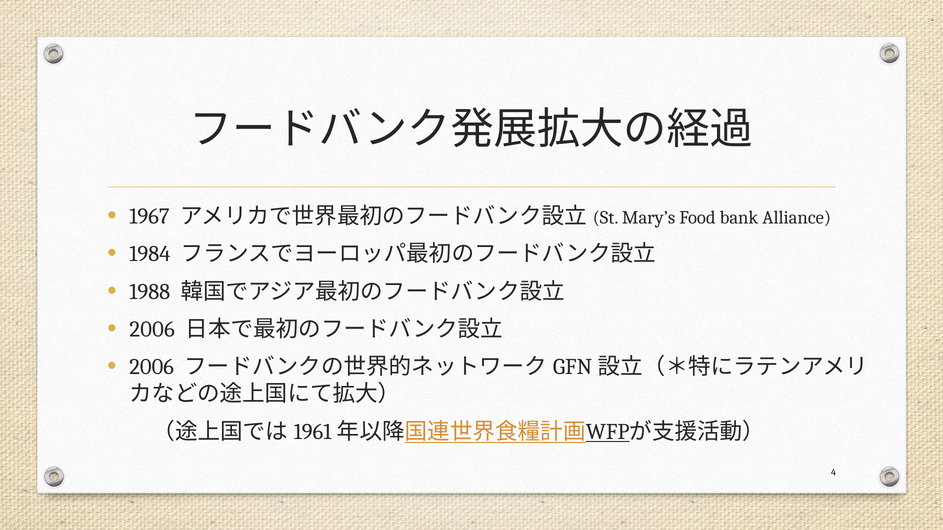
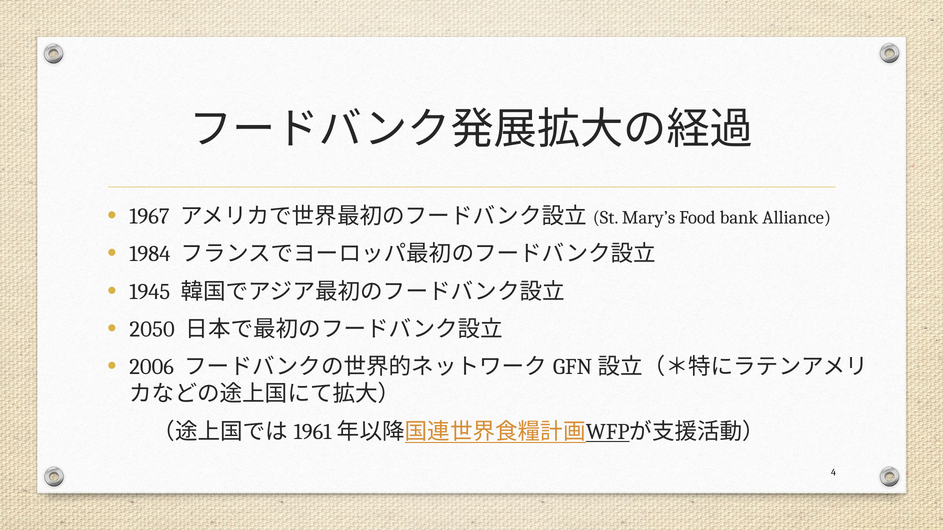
1988: 1988 -> 1945 (150, 292)
2006: 2006 -> 2050 (152, 330)
